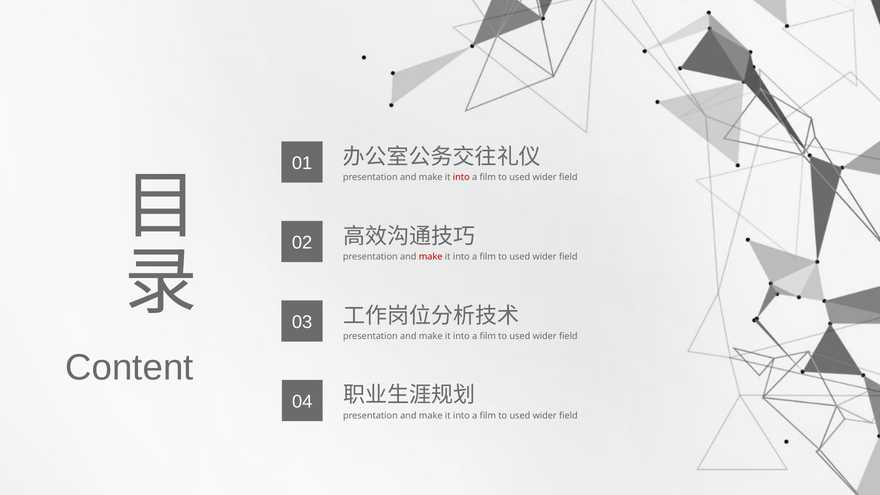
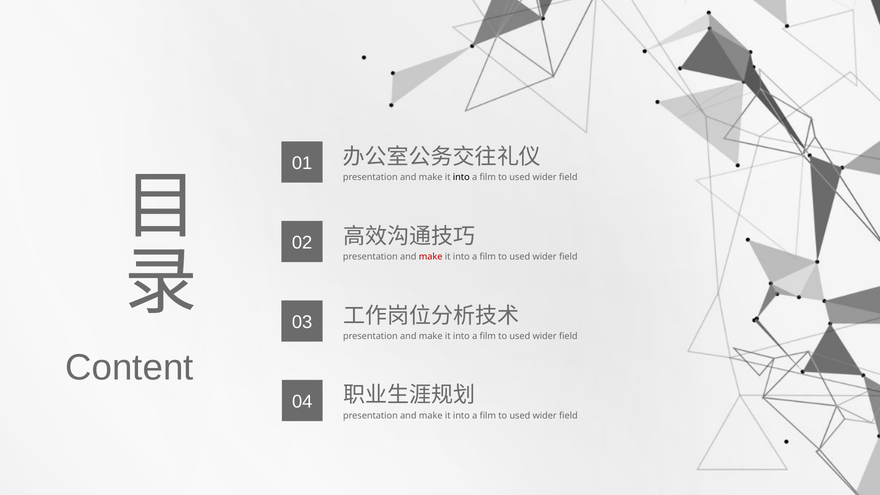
into colour: red -> black (461, 177)
